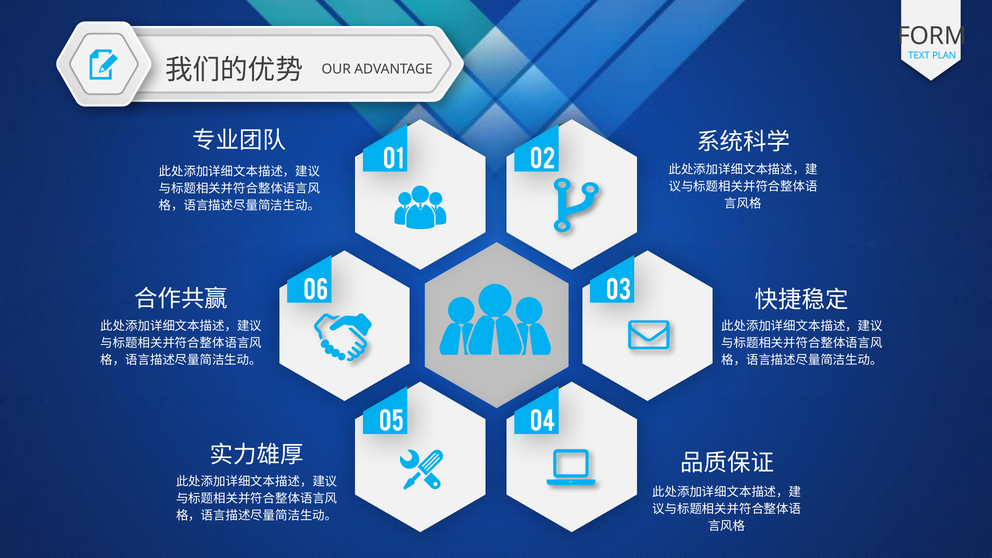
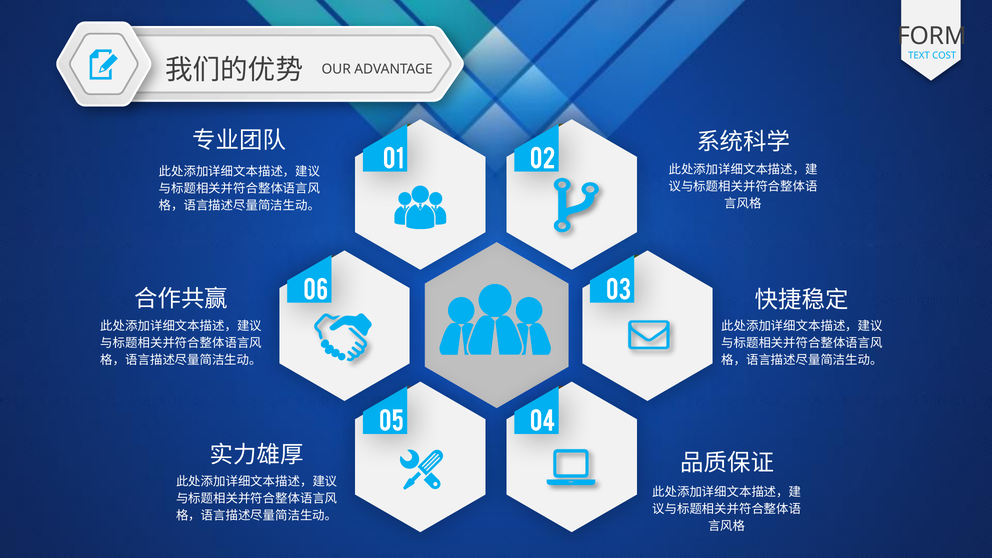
PLAN: PLAN -> COST (944, 56)
